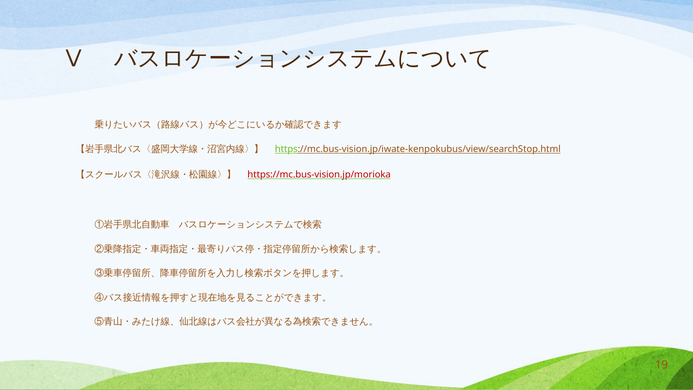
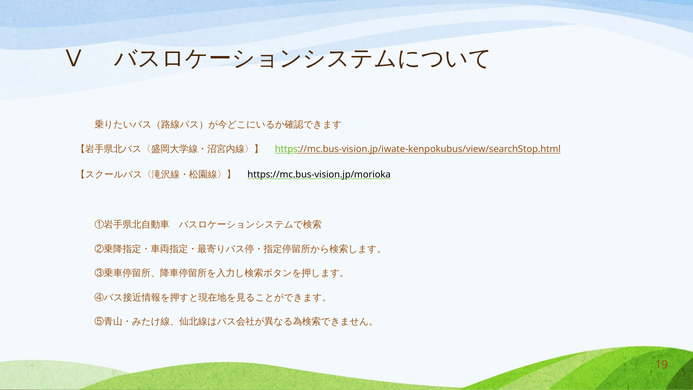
https://mc.bus-vision.jp/morioka colour: red -> black (319, 175)
